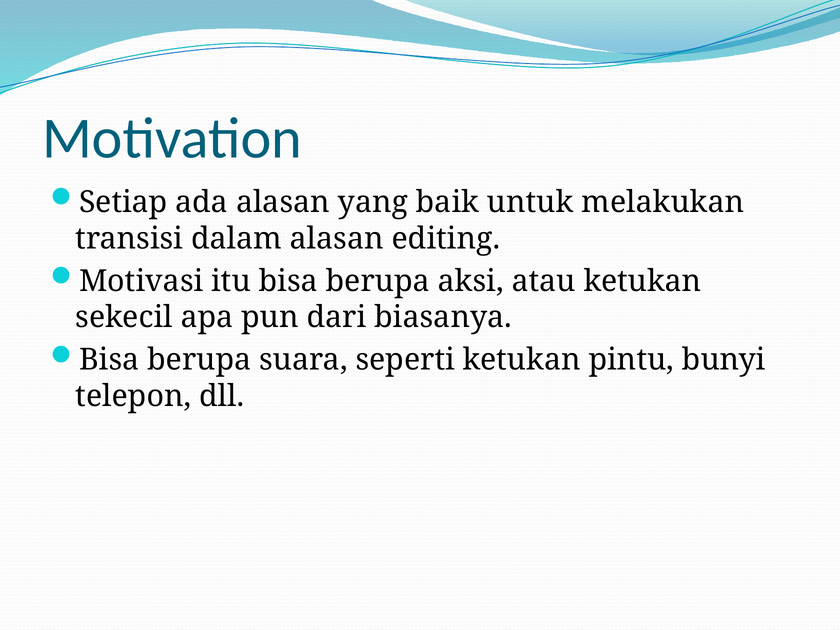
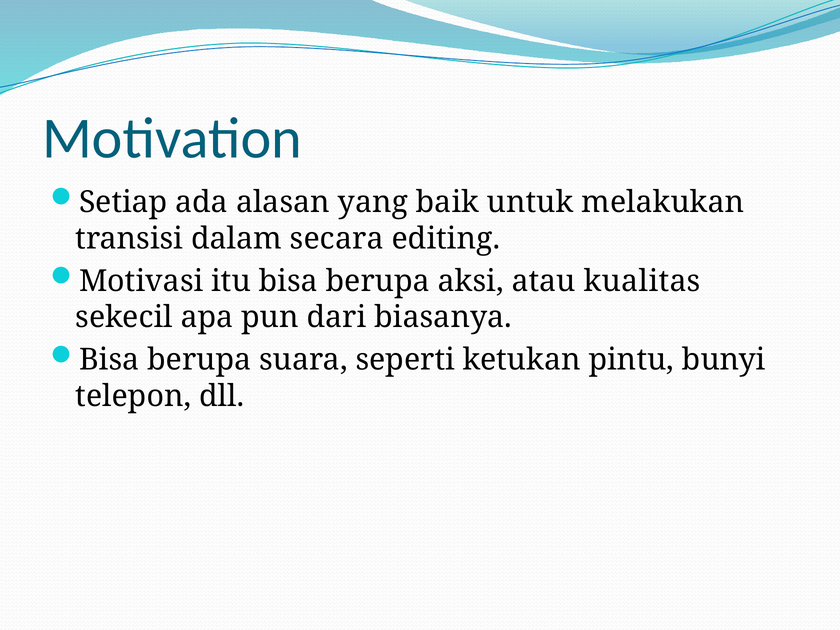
dalam alasan: alasan -> secara (337, 239)
atau ketukan: ketukan -> kualitas (642, 281)
